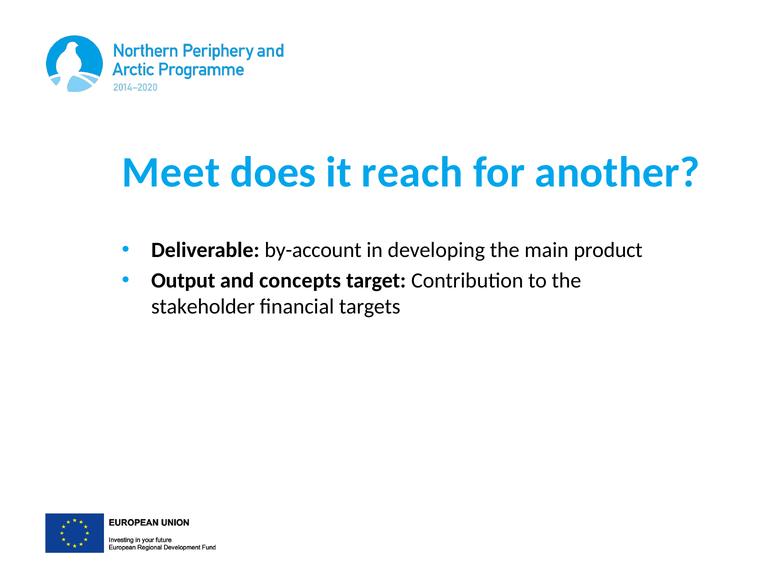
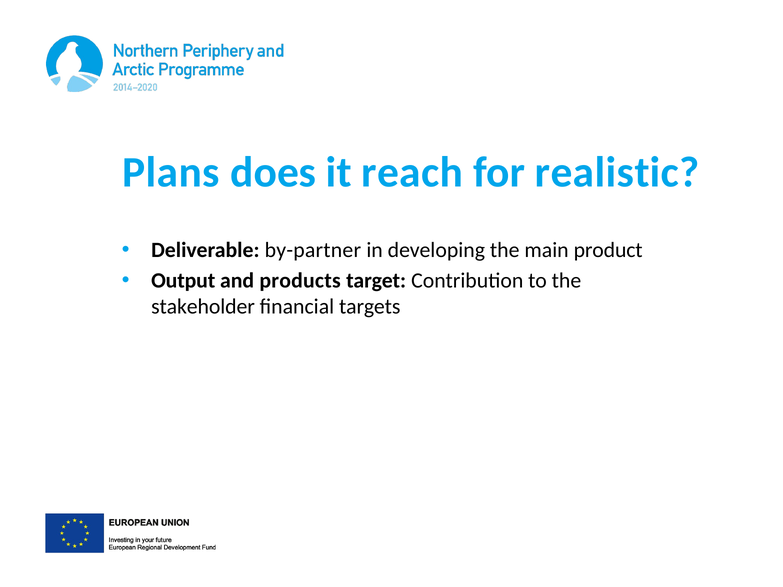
Meet: Meet -> Plans (171, 172)
another: another -> realistic (617, 172)
by-account: by-account -> by-partner (313, 250)
concepts: concepts -> products (300, 281)
